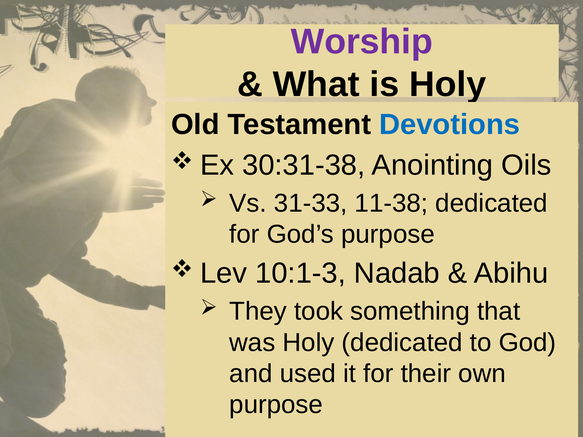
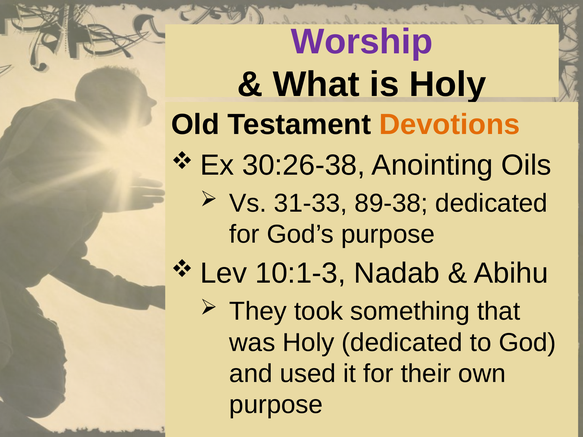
Devotions colour: blue -> orange (450, 124)
30:31-38: 30:31-38 -> 30:26-38 (304, 165)
11-38: 11-38 -> 89-38 (391, 203)
